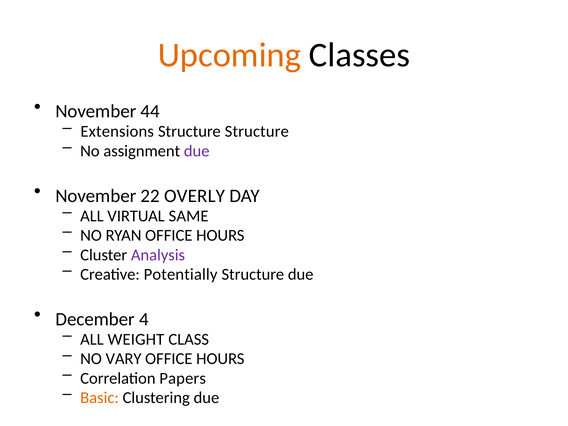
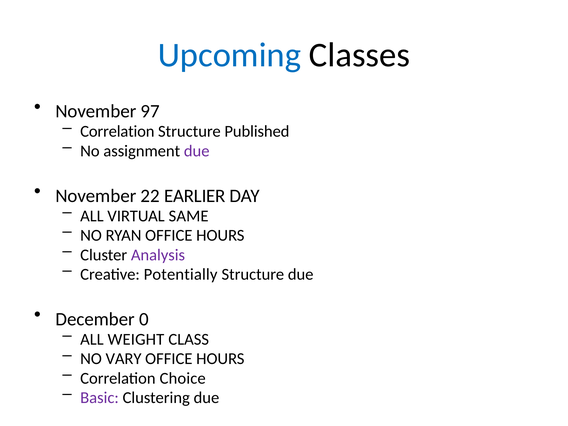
Upcoming colour: orange -> blue (229, 55)
44: 44 -> 97 (150, 111)
Extensions: Extensions -> Correlation (117, 132)
Structure Structure: Structure -> Published (257, 132)
OVERLY: OVERLY -> EARLIER (195, 196)
4: 4 -> 0 (144, 319)
Papers: Papers -> Choice (183, 378)
Basic colour: orange -> purple (100, 398)
